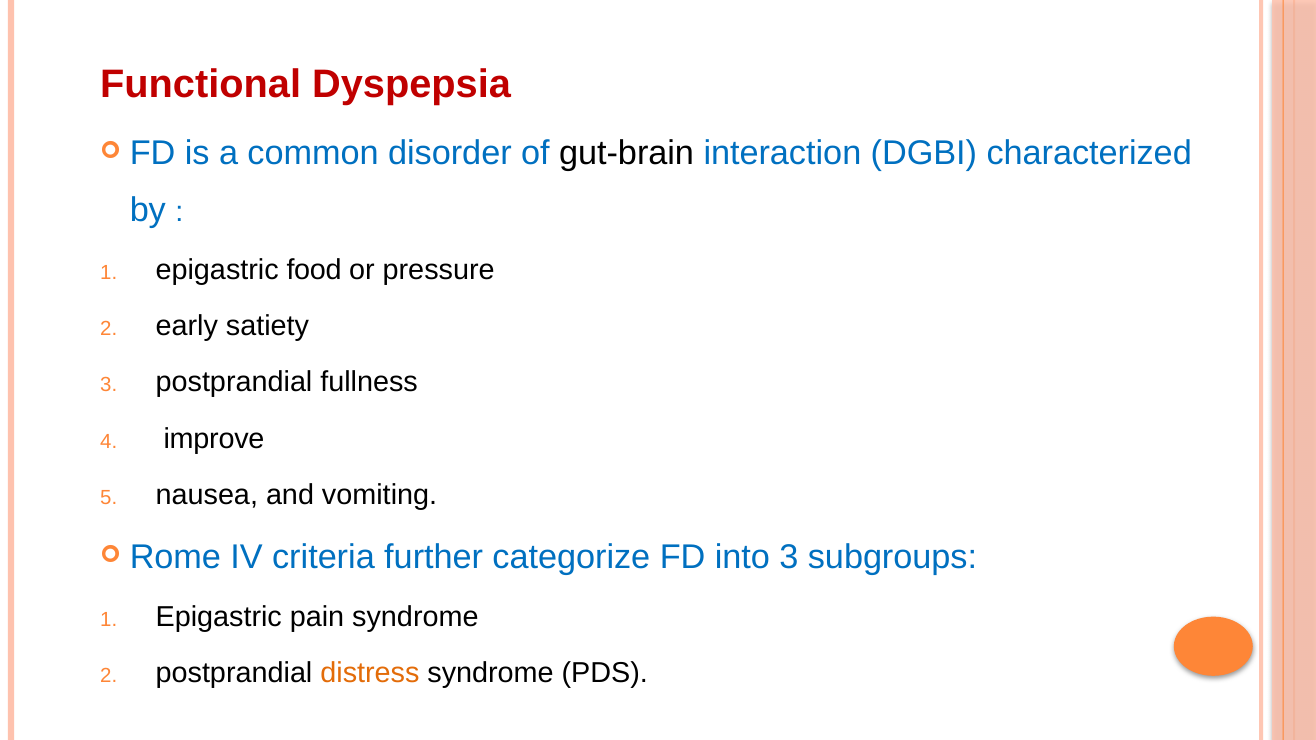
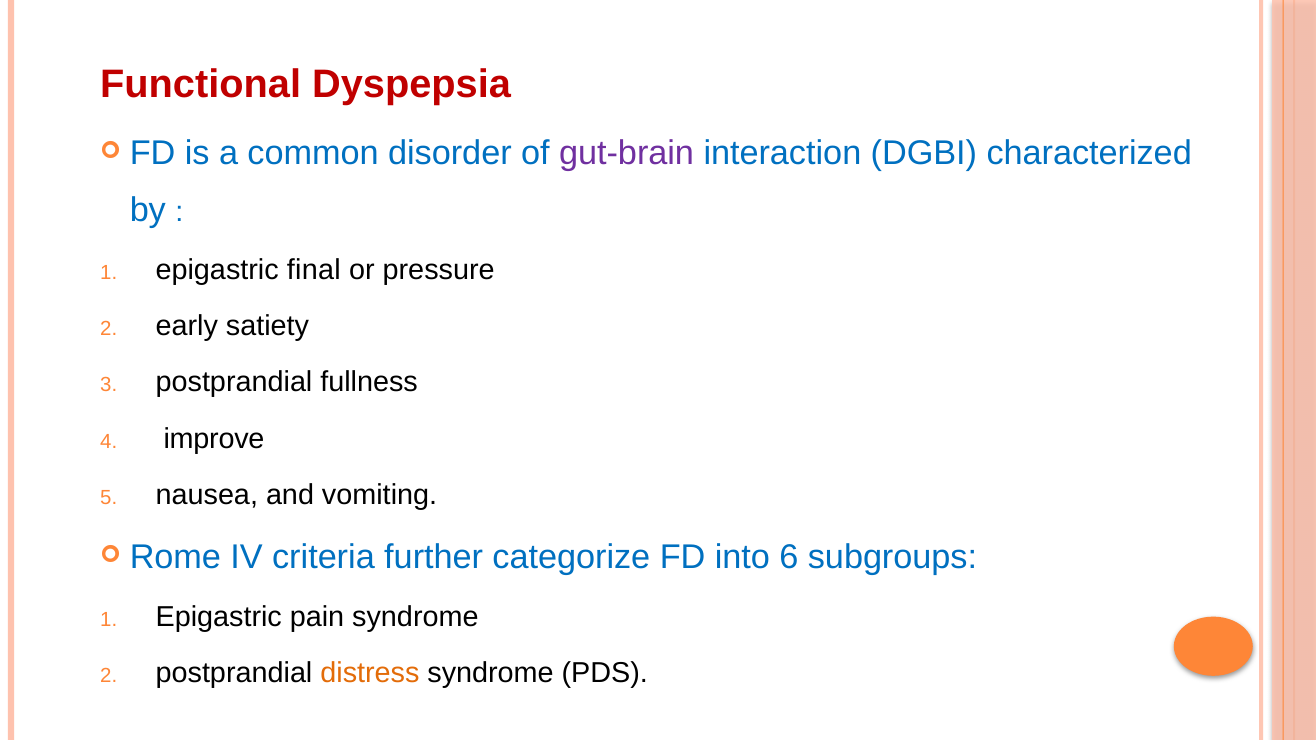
gut-brain colour: black -> purple (627, 153)
food: food -> final (314, 270)
into 3: 3 -> 6 (789, 558)
